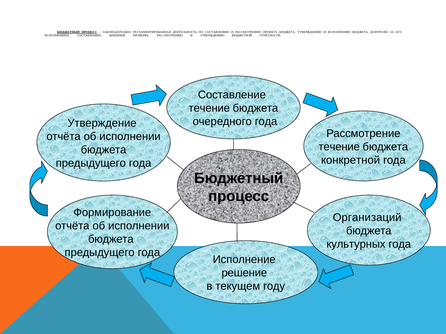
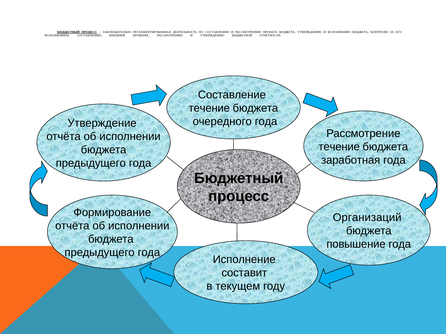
конкретной: конкретной -> заработная (351, 160)
культурных: культурных -> повышение (356, 245)
решение: решение -> составит (244, 273)
